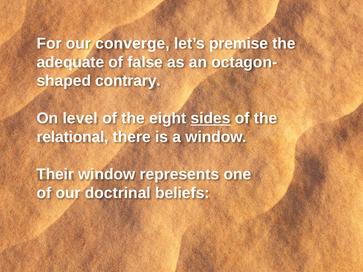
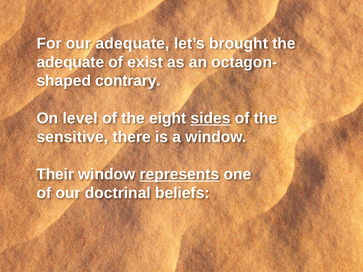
our converge: converge -> adequate (133, 43)
premise: premise -> brought (238, 43)
false: false -> exist (145, 62)
relational: relational -> sensitive (72, 137)
represents underline: none -> present (179, 174)
